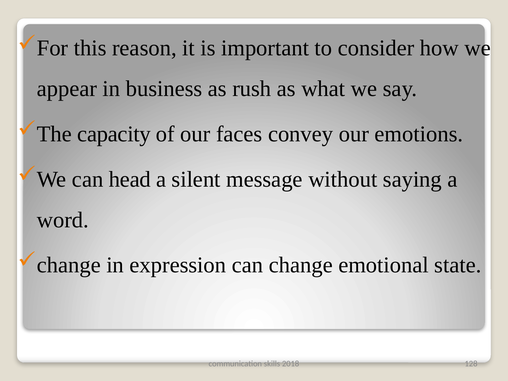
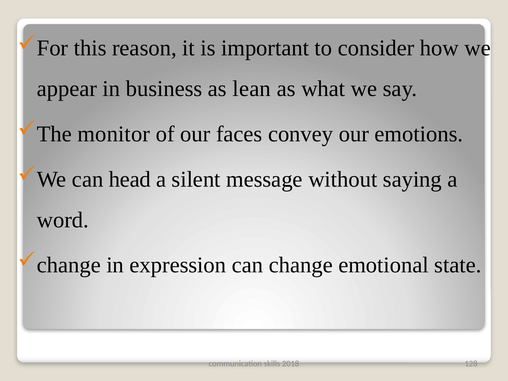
rush: rush -> lean (252, 89)
capacity: capacity -> monitor (114, 134)
